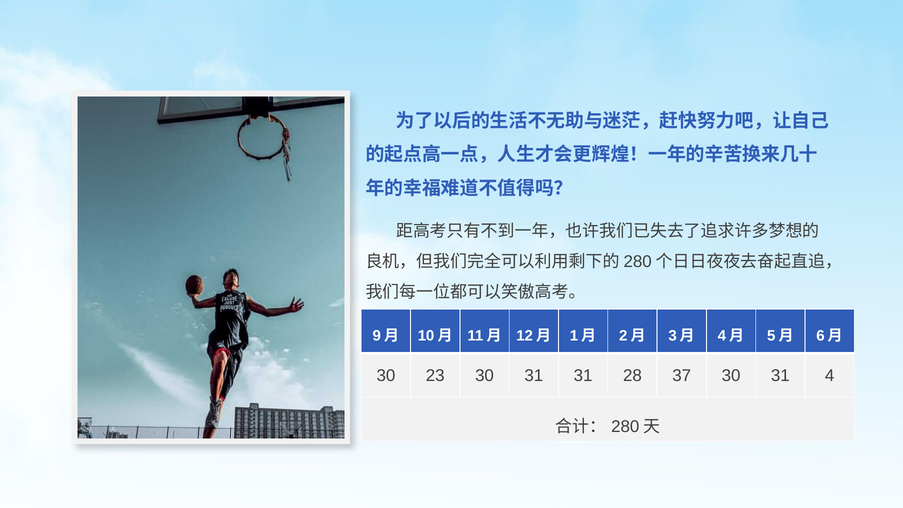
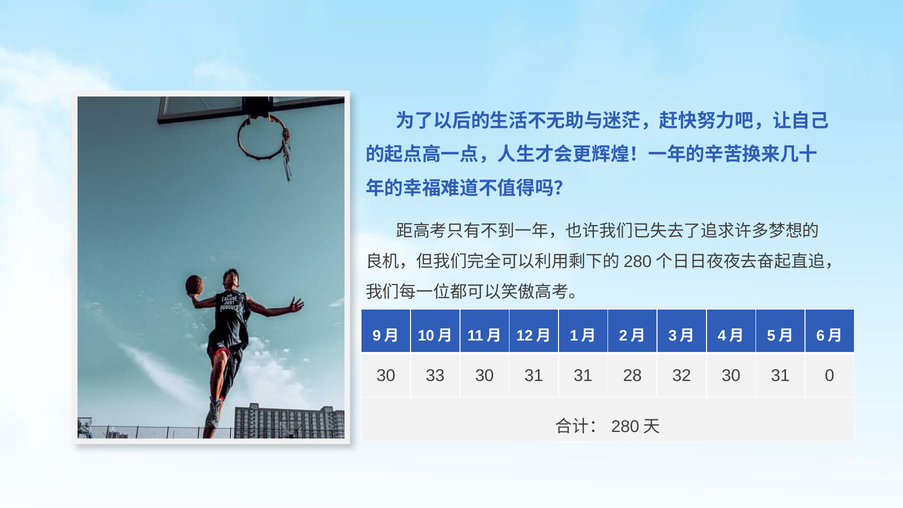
23: 23 -> 33 (435, 376)
37: 37 -> 32 (682, 376)
4: 4 -> 0 (830, 376)
